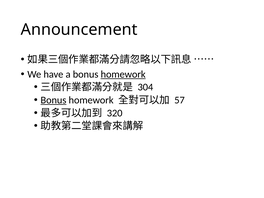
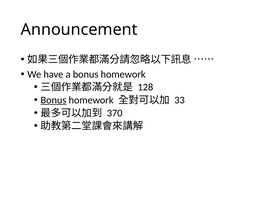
homework underline: present -> none (123, 74)
304: 304 -> 128 (145, 87)
57: 57 -> 33 (180, 100)
320: 320 -> 370 (115, 113)
